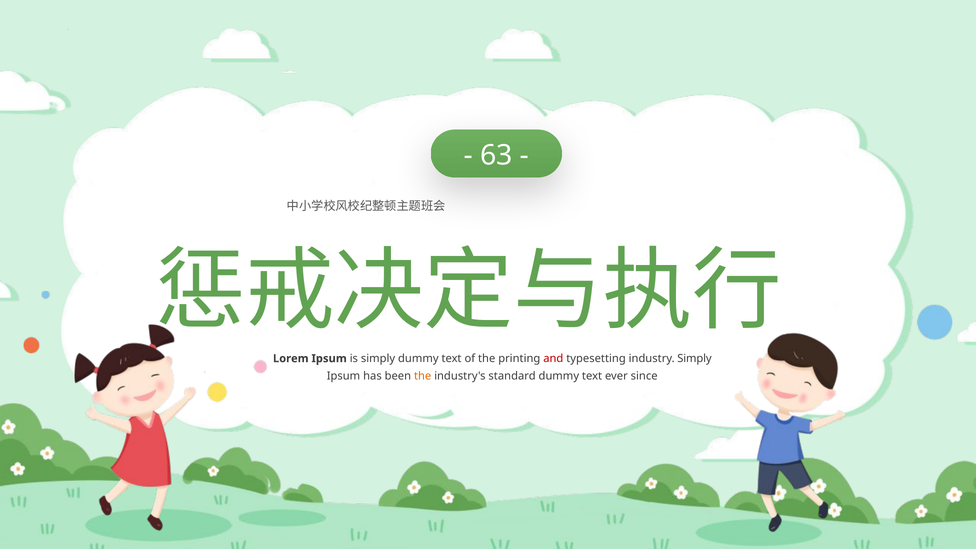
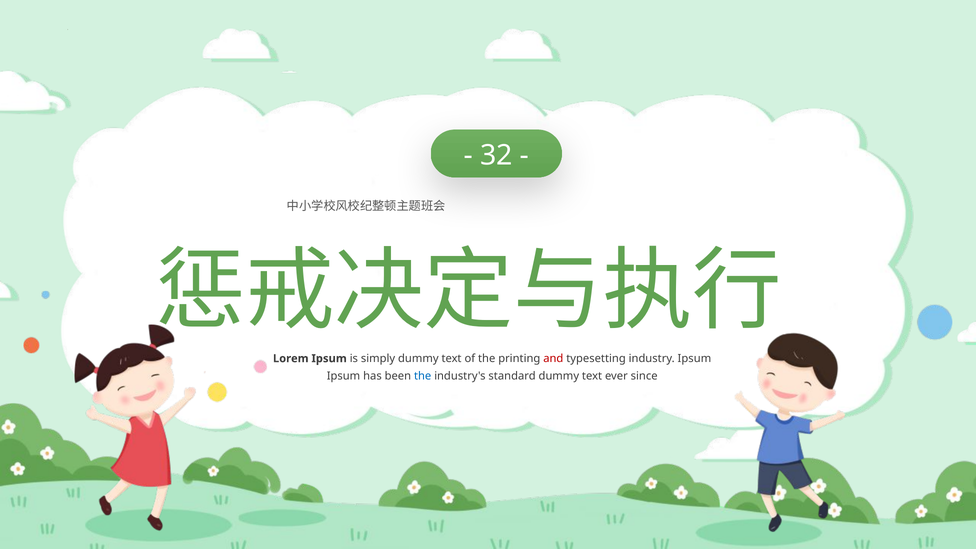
63: 63 -> 32 (496, 155)
industry Simply: Simply -> Ipsum (694, 359)
the colour: orange -> blue (423, 376)
